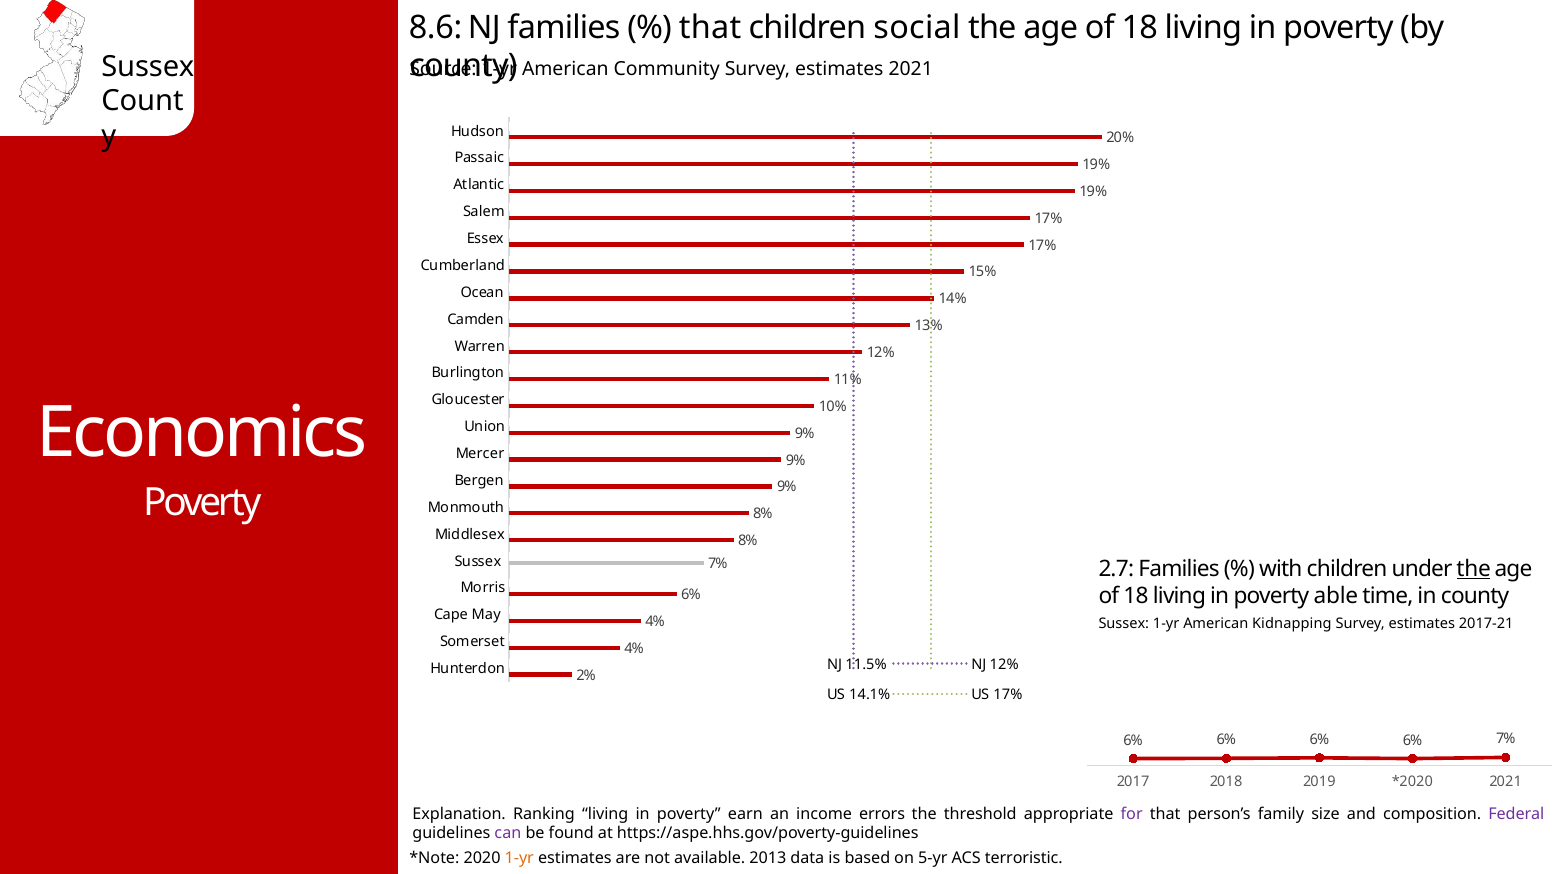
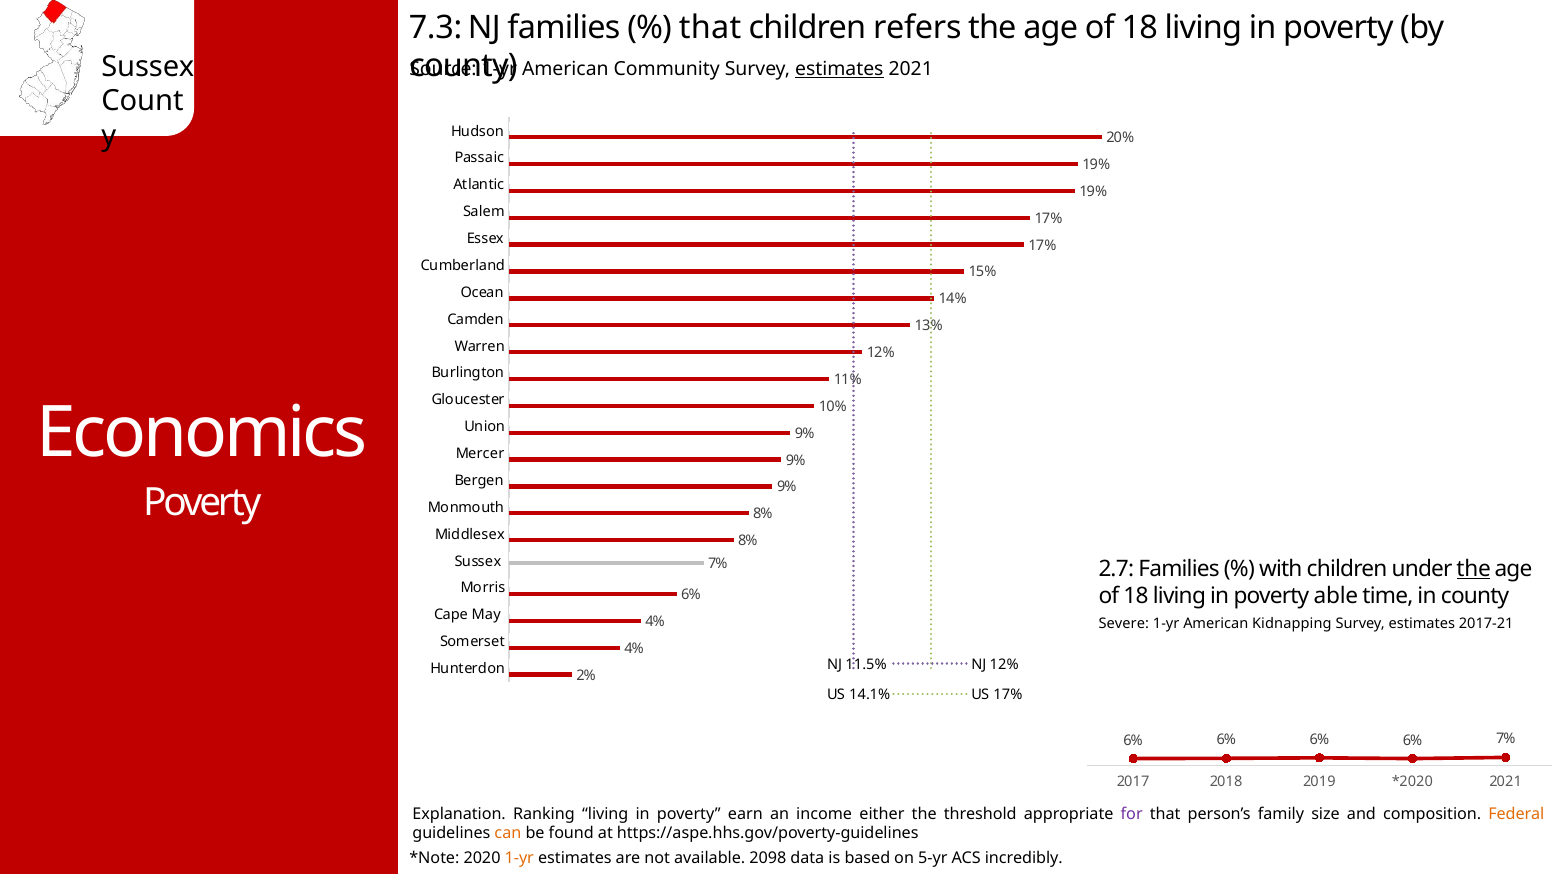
8.6: 8.6 -> 7.3 (435, 27)
social: social -> refers (917, 27)
estimates underline: none -> present (839, 69)
Sussex: Sussex -> Severe (1124, 623)
errors: errors -> either (882, 814)
Federal colour: purple -> orange (1516, 814)
can colour: purple -> orange (508, 833)
2013: 2013 -> 2098 (768, 858)
terroristic: terroristic -> incredibly (1024, 858)
